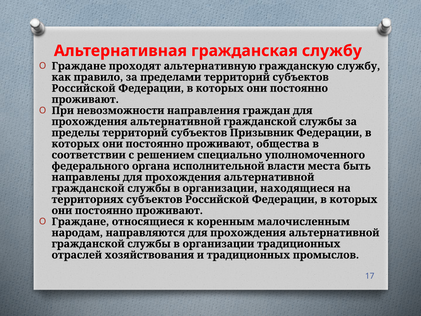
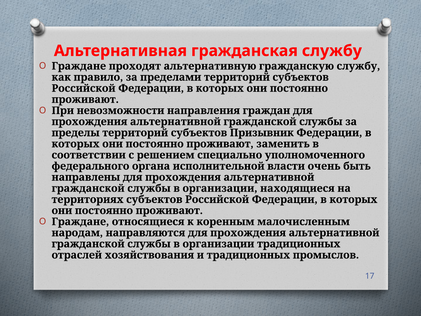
общества: общества -> заменить (283, 144)
места: места -> очень (324, 166)
